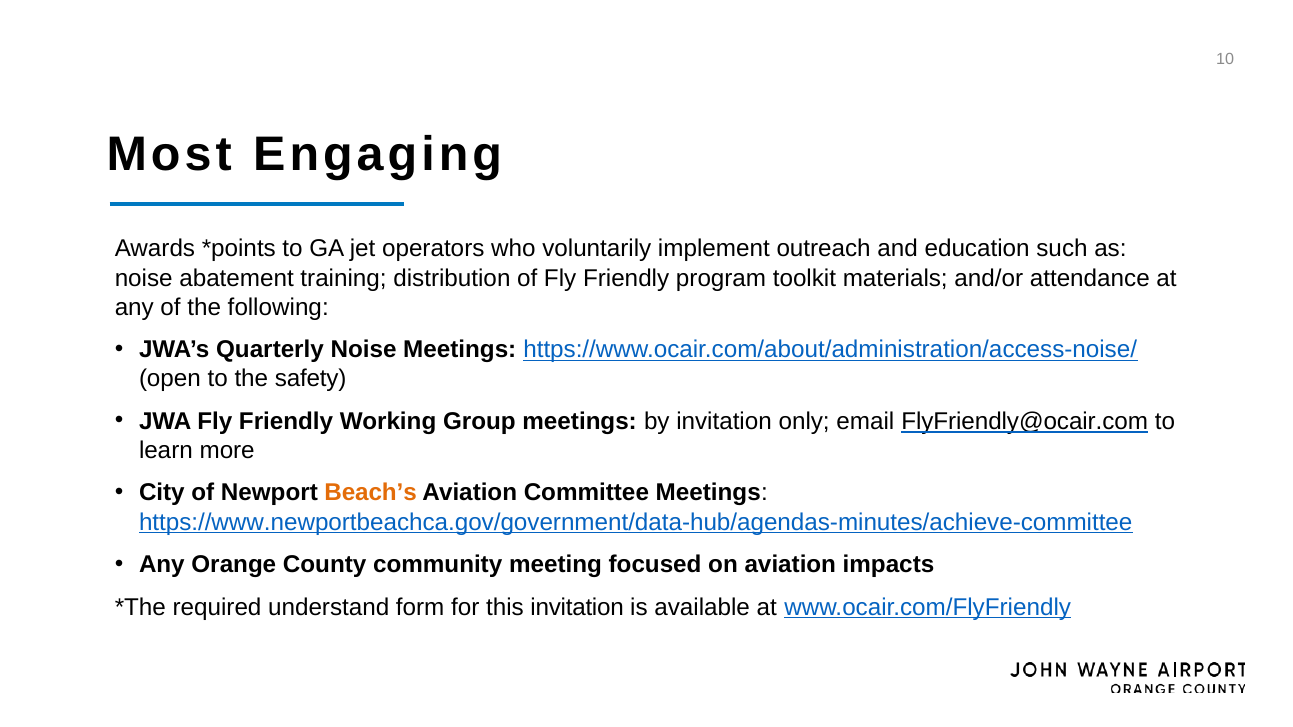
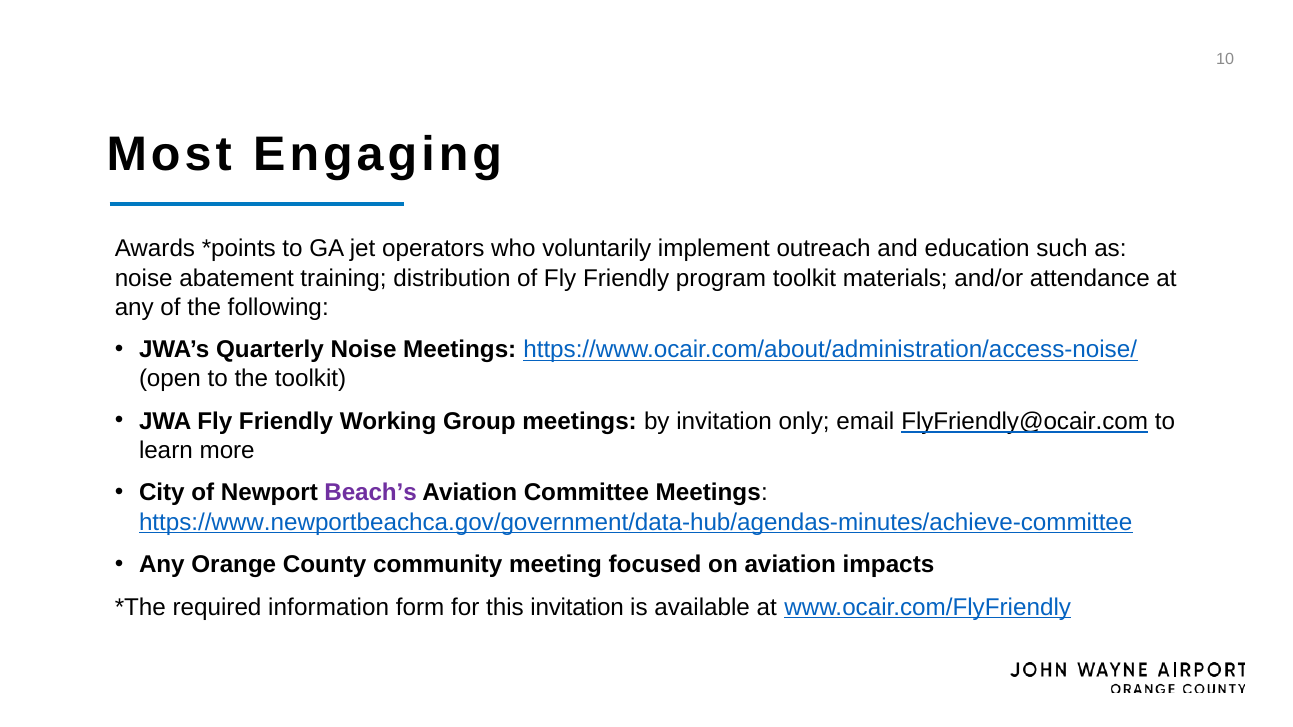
the safety: safety -> toolkit (311, 379)
Beach’s colour: orange -> purple (371, 493)
understand: understand -> information (329, 607)
